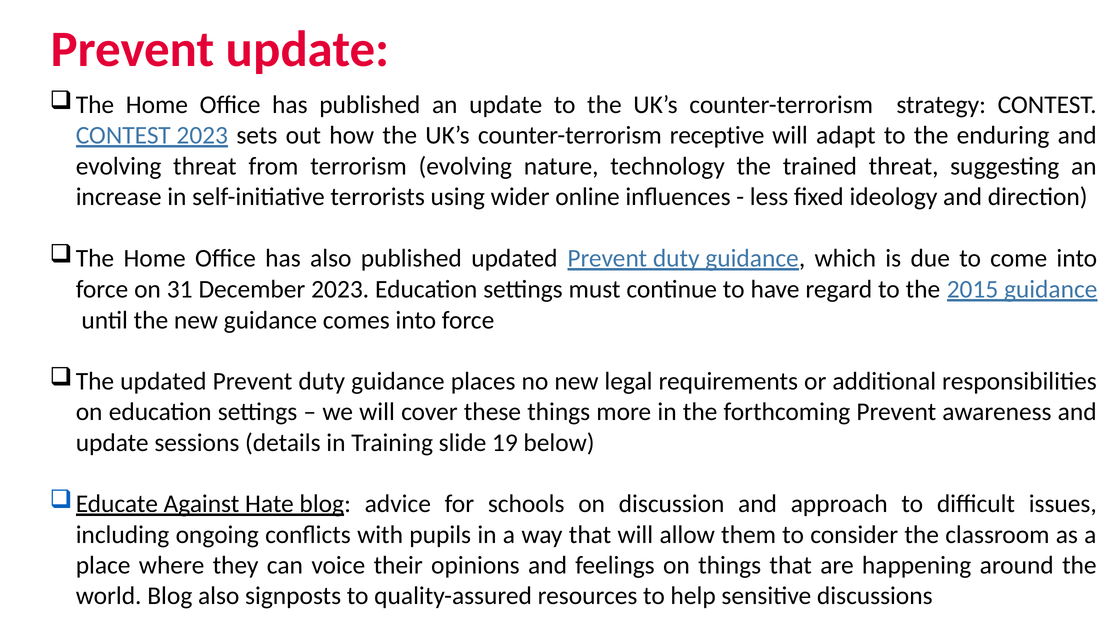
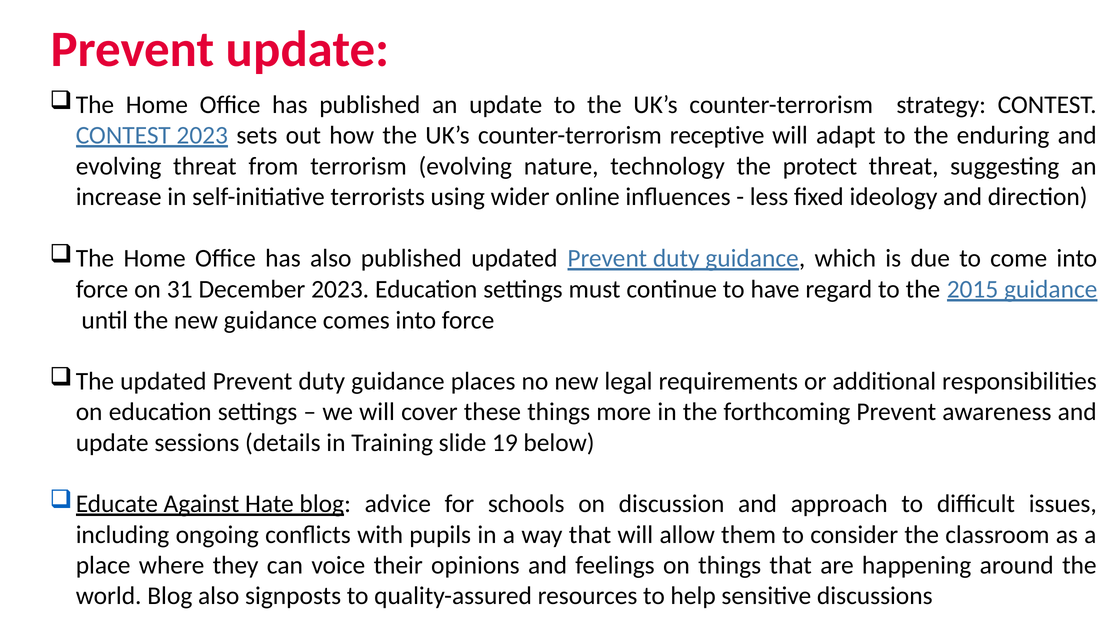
trained: trained -> protect (820, 166)
